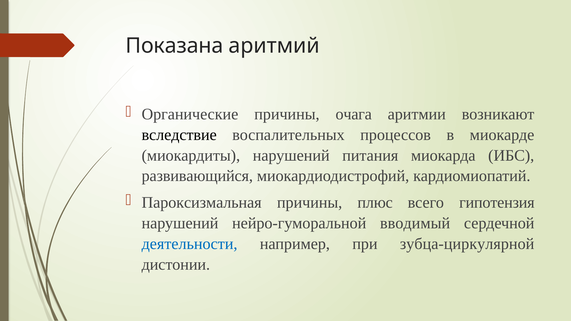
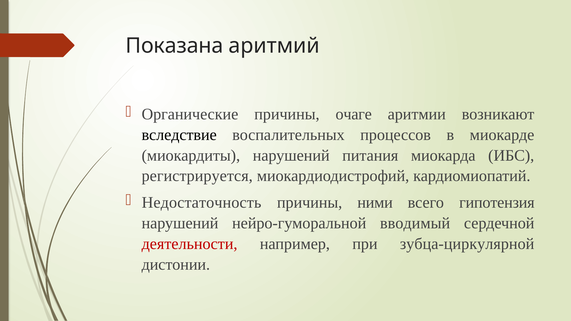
очага: очага -> очаге (354, 114)
развивающийся: развивающийся -> регистрируется (197, 176)
Пароксизмальная: Пароксизмальная -> Недостаточность (202, 203)
плюс: плюс -> ними (375, 203)
деятельности colour: blue -> red (190, 244)
